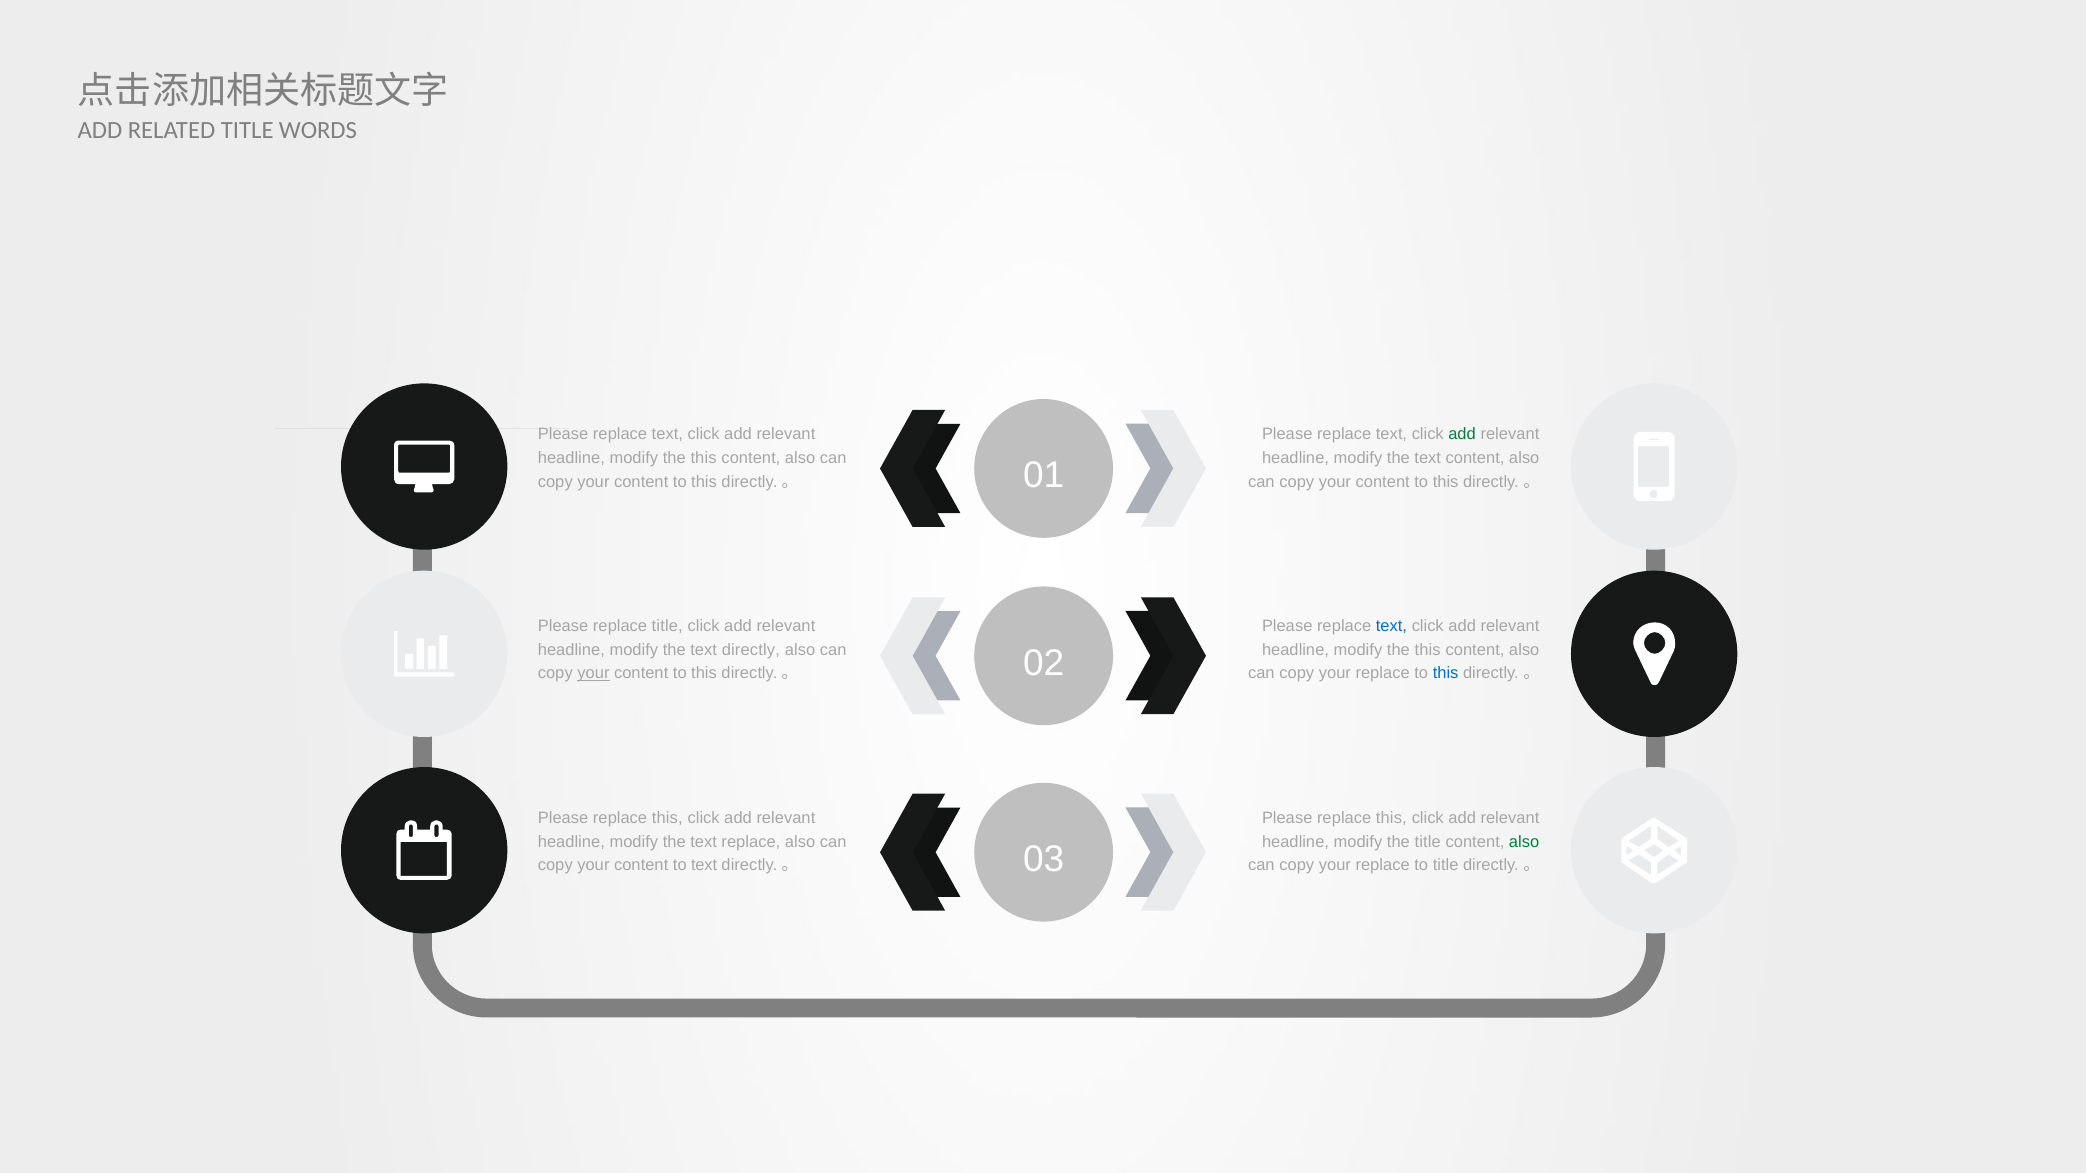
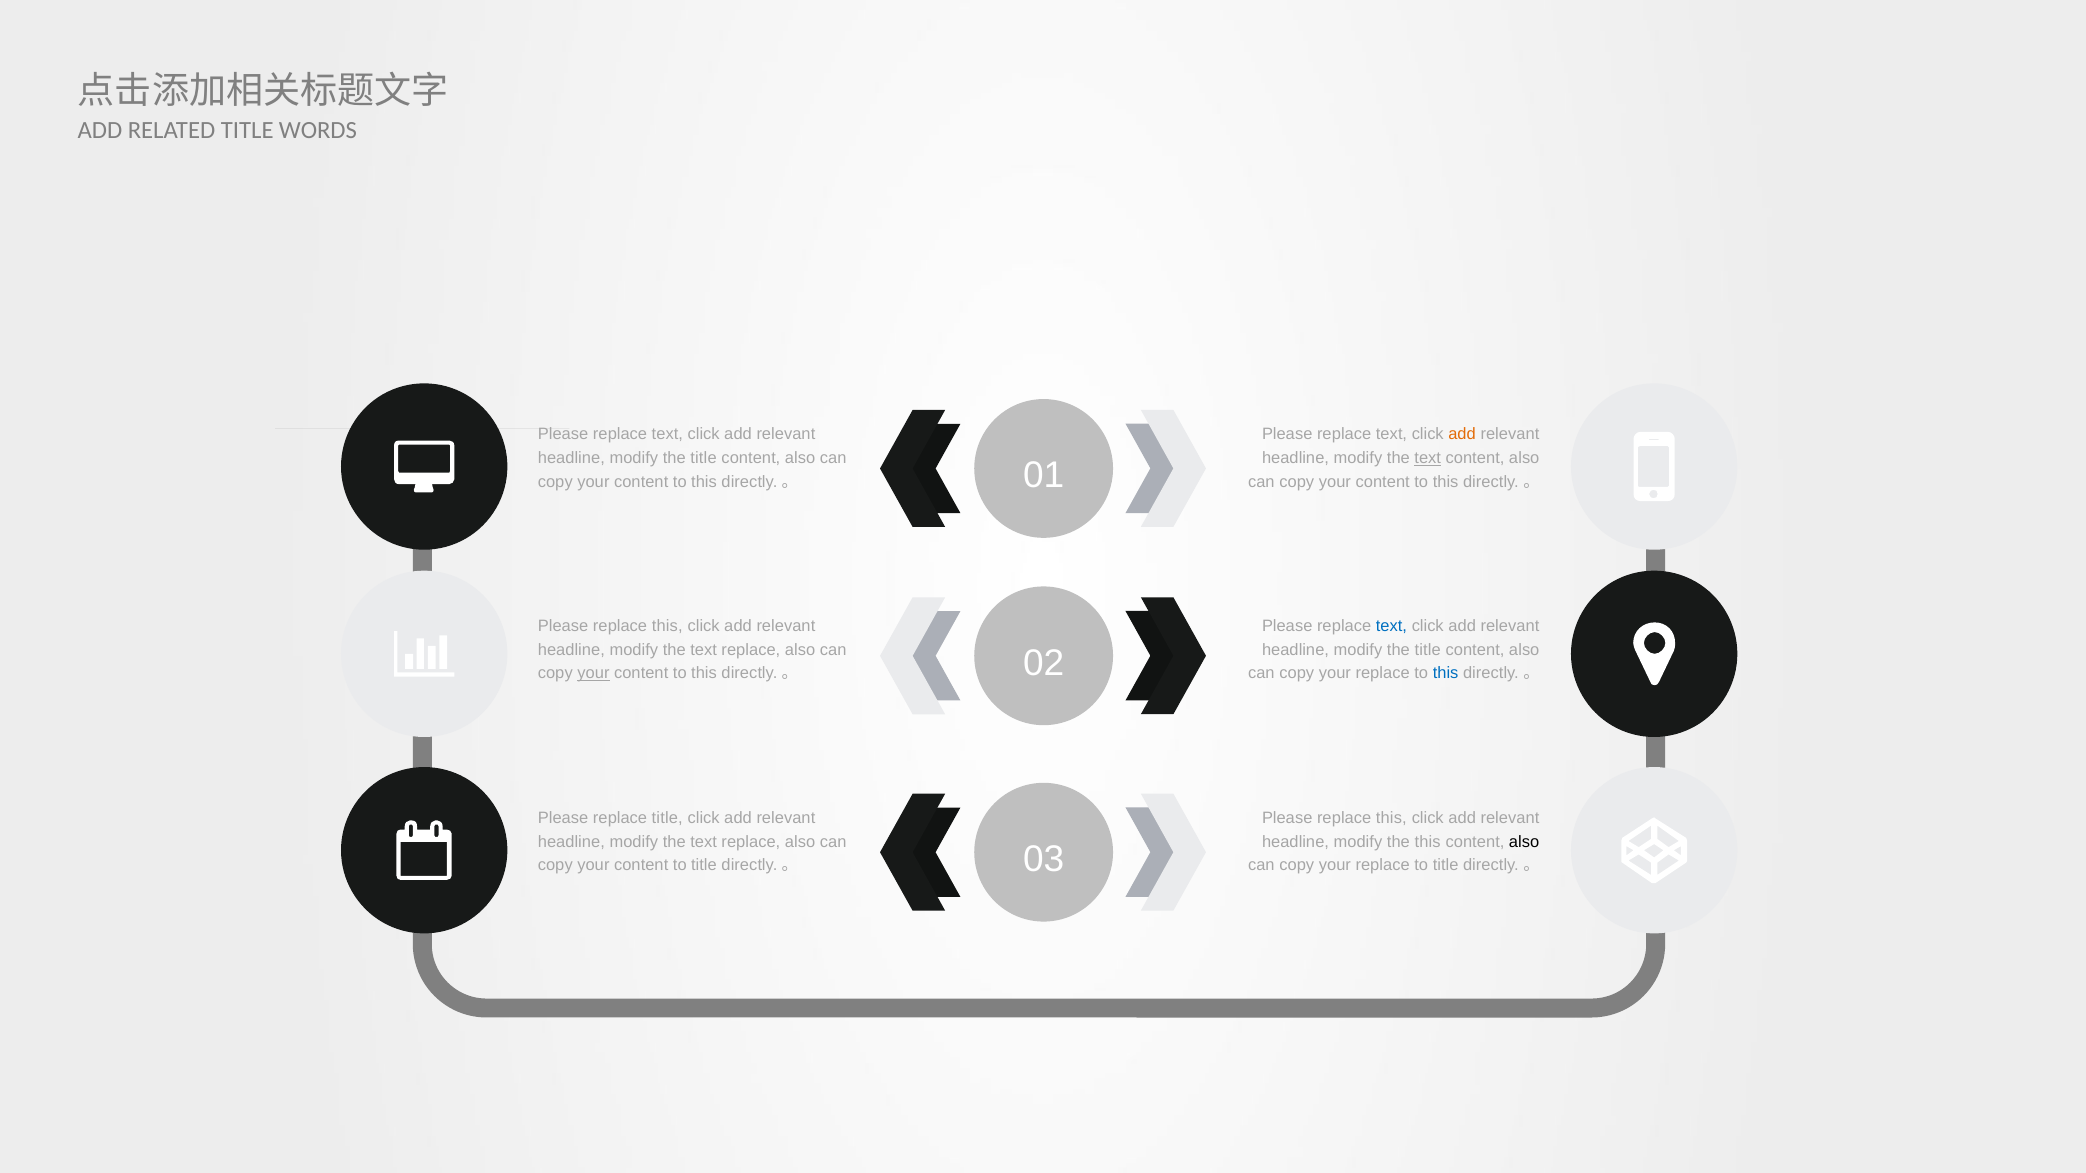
add colour: green -> orange (1462, 434)
this: this -> title (704, 458)
text underline: none -> present (1428, 458)
title: title -> this (667, 626)
directly: directly -> replace (751, 650)
this: this -> title (1428, 650)
this: this -> title (667, 818)
the title: title -> this (1428, 842)
also colour: green -> black (1524, 842)
content to text: text -> title (704, 866)
